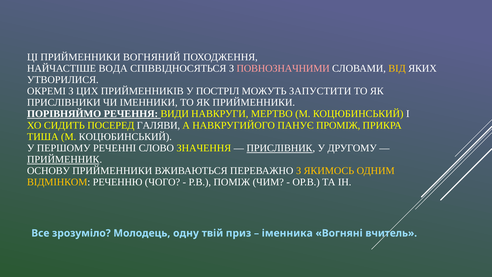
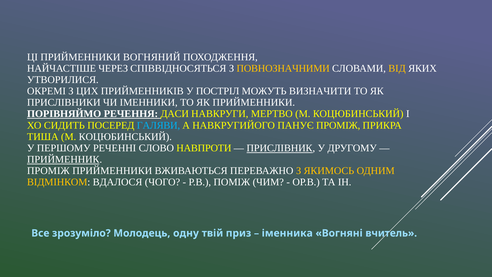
ВОДА: ВОДА -> ЧЕРЕЗ (113, 68)
ПОВНОЗНАЧНИМИ colour: pink -> yellow (283, 68)
ЗАПУСТИТИ: ЗАПУСТИТИ -> ВИЗНАЧИТИ (320, 91)
ВИДИ: ВИДИ -> ДАСИ (175, 114)
ГАЛЯВИ colour: white -> light blue (158, 125)
ЗНАЧЕННЯ: ЗНАЧЕННЯ -> НАВПРОТИ (204, 148)
ОСНОВУ: ОСНОВУ -> ПРОМІЖ (48, 171)
РЕЧЕННЮ: РЕЧЕННЮ -> ВДАЛОСЯ (118, 182)
